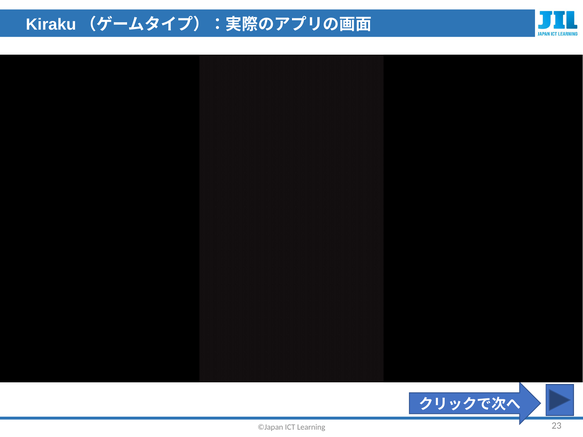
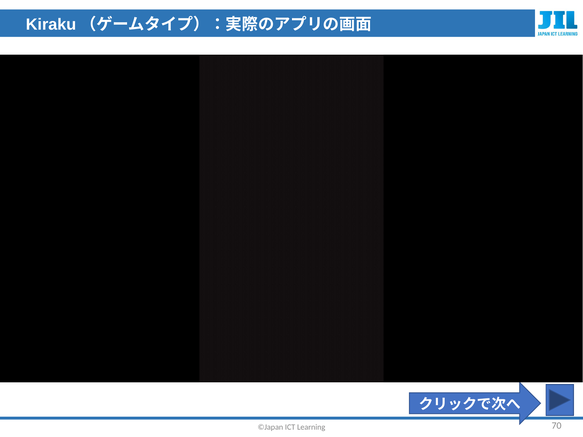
23: 23 -> 70 (557, 426)
